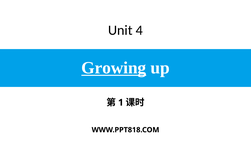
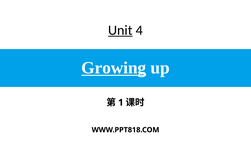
Unit underline: none -> present (120, 30)
